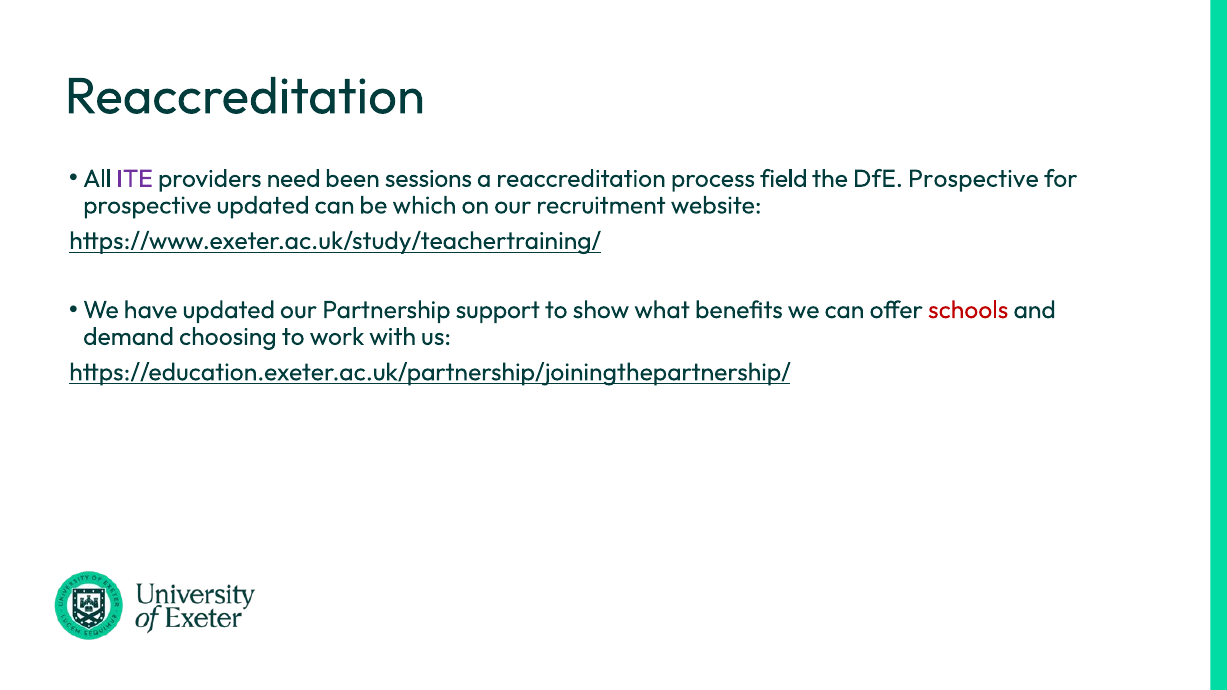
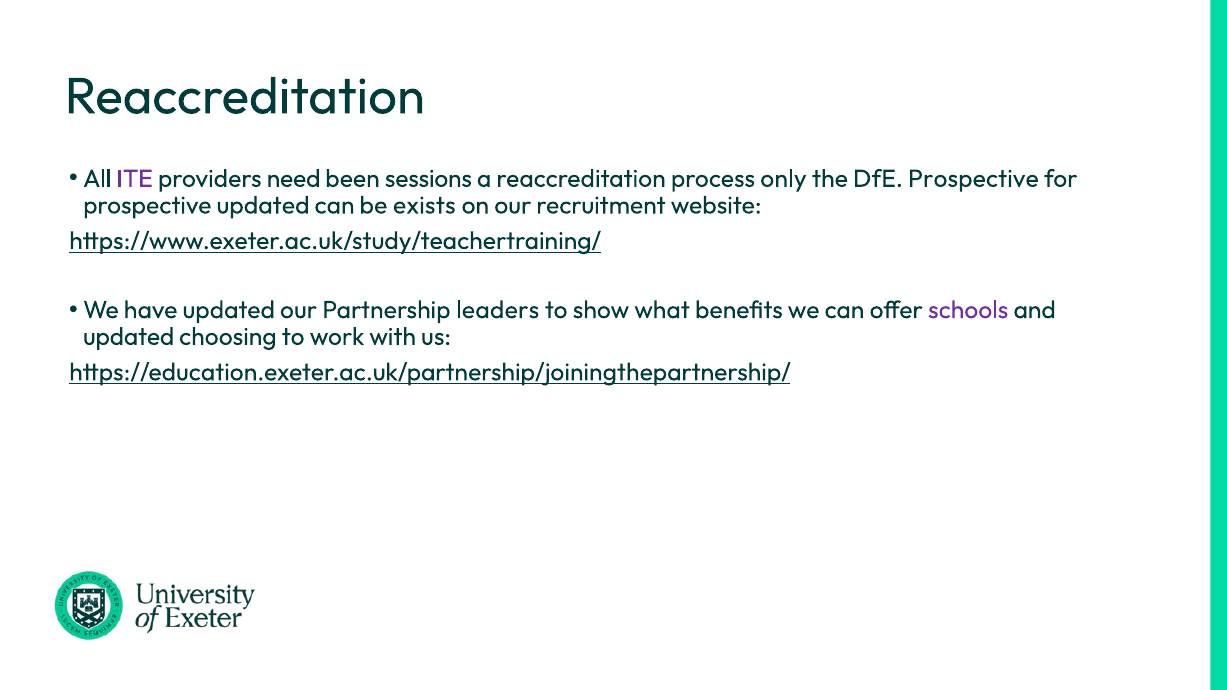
field: field -> only (783, 179)
which: which -> exists (424, 205)
support: support -> leaders (498, 310)
schools colour: red -> purple (968, 310)
demand: demand -> updated (129, 337)
